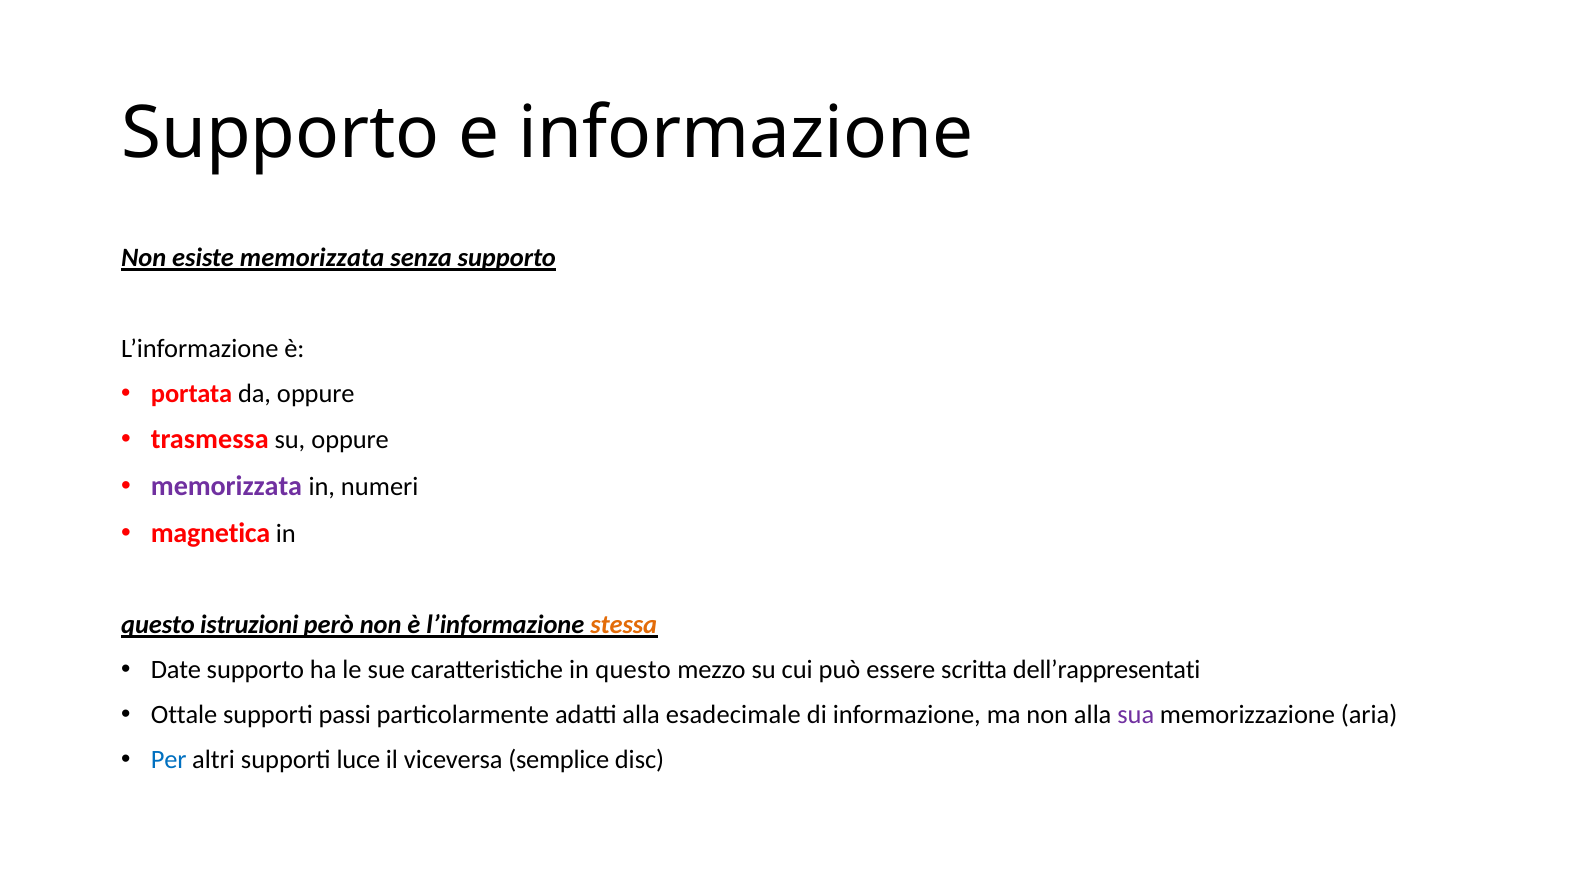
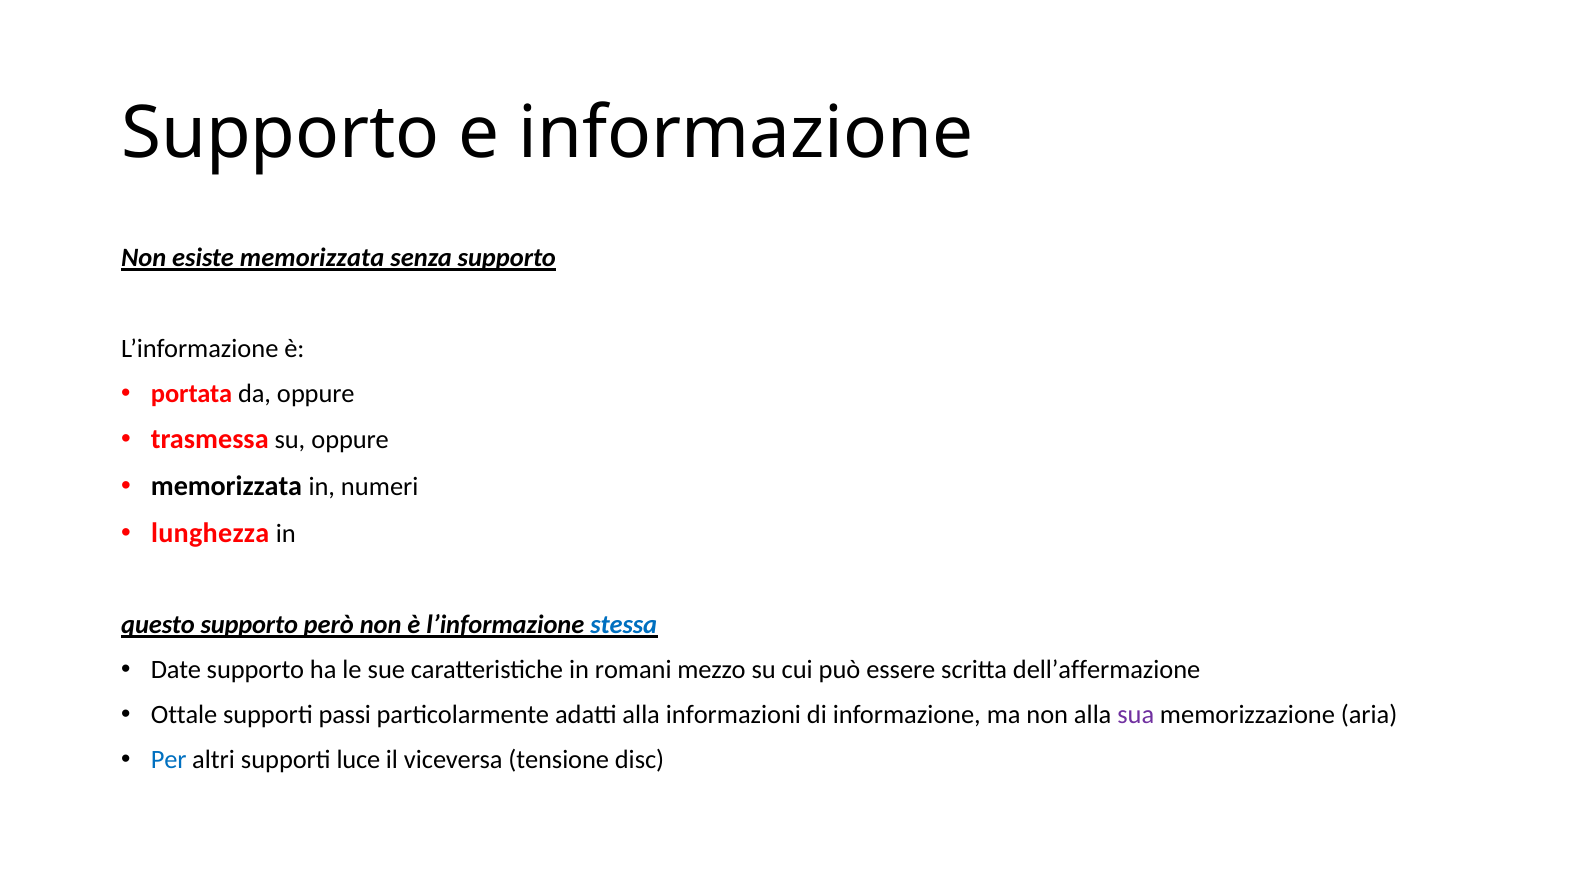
memorizzata colour: purple -> black (227, 486)
magnetica: magnetica -> lunghezza (210, 533)
questo istruzioni: istruzioni -> supporto (249, 625)
stessa colour: orange -> blue (624, 625)
caratteristiche in questo: questo -> romani (633, 670)
dell’rappresentati: dell’rappresentati -> dell’affermazione (1107, 670)
esadecimale: esadecimale -> informazioni (733, 715)
semplice: semplice -> tensione (559, 760)
